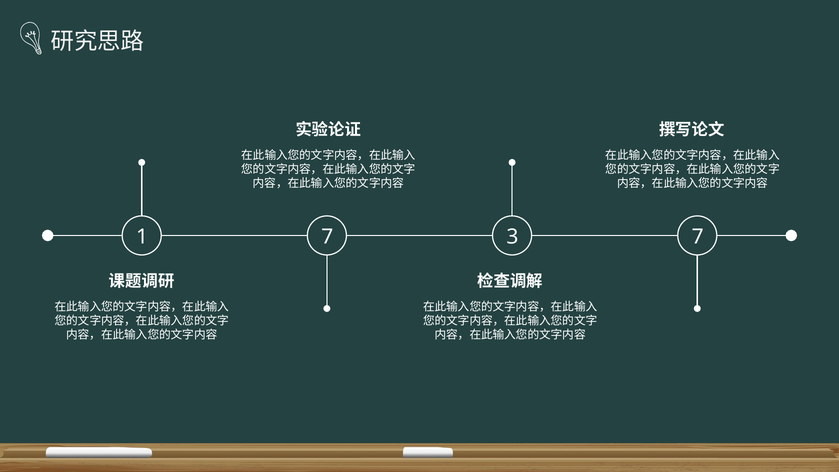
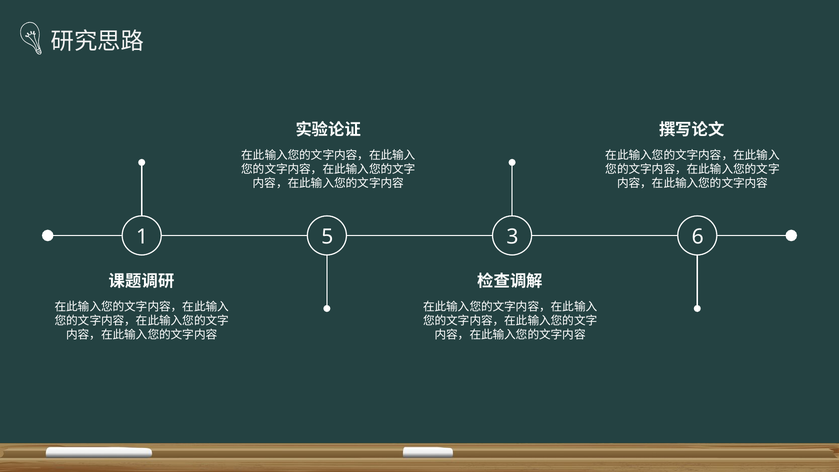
1 7: 7 -> 5 (327, 237)
3 7: 7 -> 6 (698, 237)
